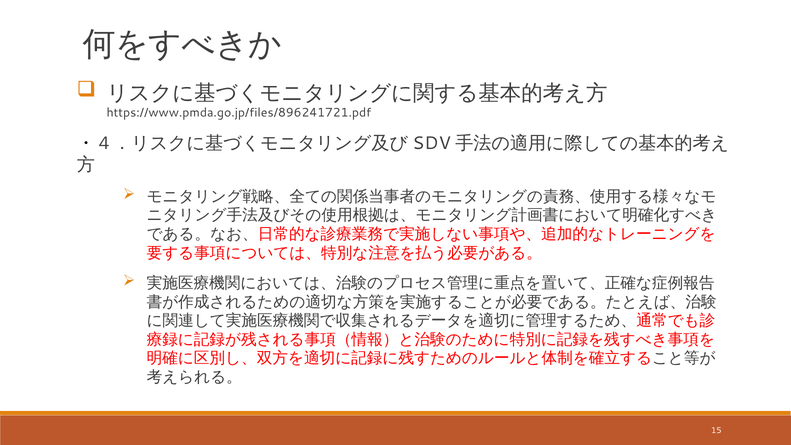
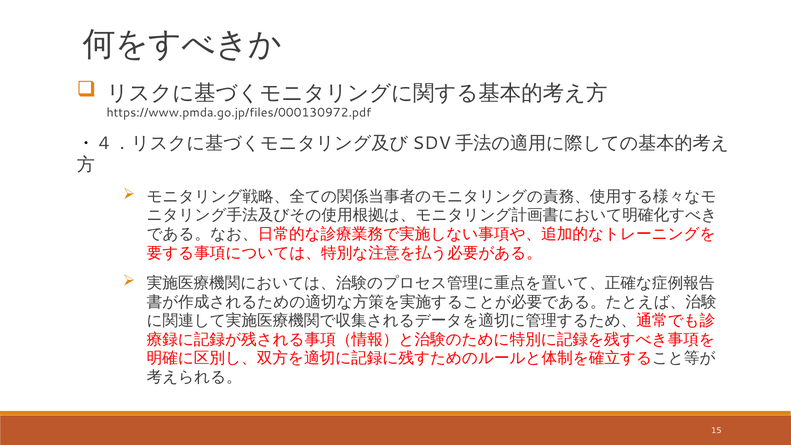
https://www.pmda.go.jp/files/896241721.pdf: https://www.pmda.go.jp/files/896241721.pdf -> https://www.pmda.go.jp/files/000130972.pdf (239, 113)
